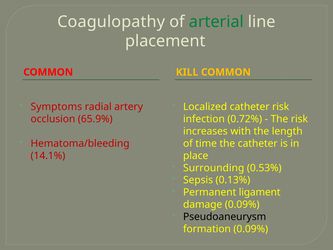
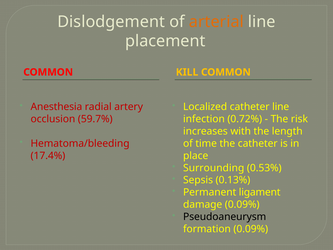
Coagulopathy: Coagulopathy -> Dislodgement (111, 22)
arterial colour: green -> orange (216, 22)
Symptoms: Symptoms -> Anesthesia (56, 107)
catheter risk: risk -> line (281, 107)
65.9%: 65.9% -> 59.7% (95, 119)
14.1%: 14.1% -> 17.4% (48, 156)
